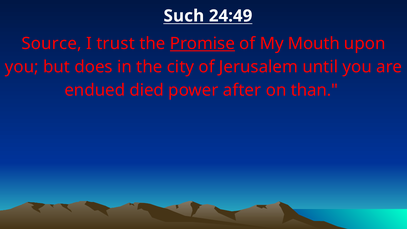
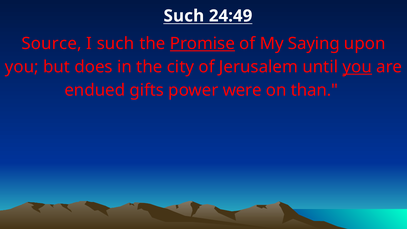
I trust: trust -> such (116, 44)
Mouth: Mouth -> Saying (314, 44)
you underline: none -> present (357, 67)
died: died -> gifts (147, 90)
after: after -> were (242, 90)
